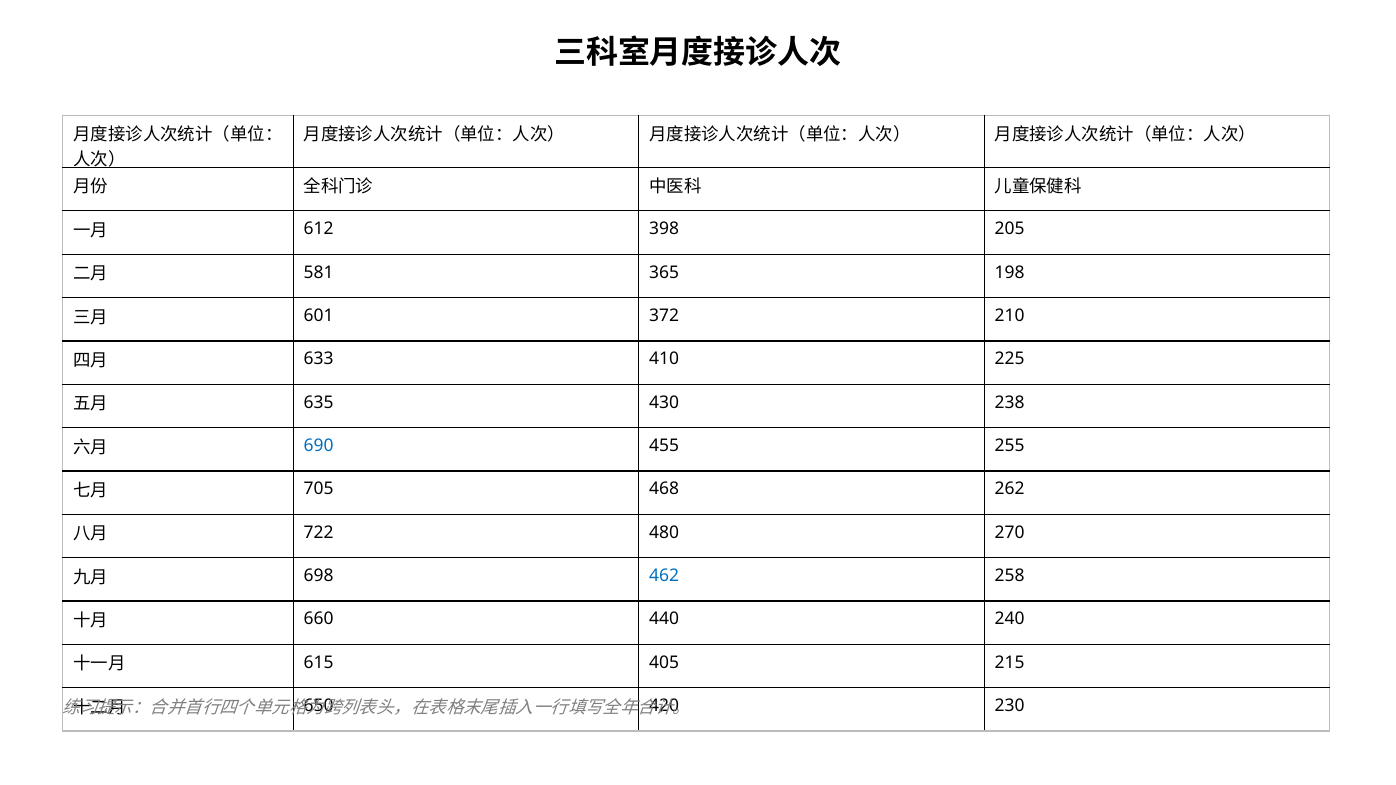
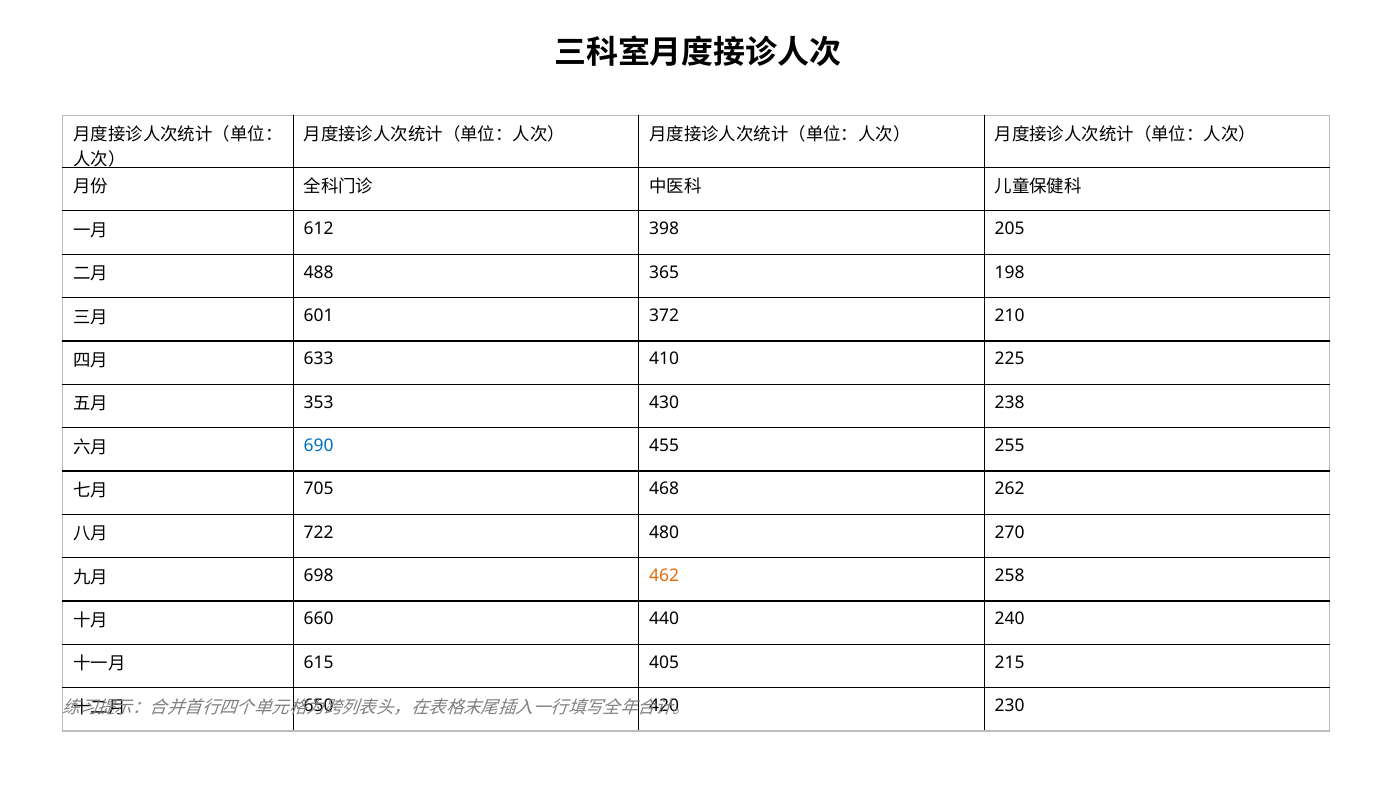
581: 581 -> 488 (319, 272)
635: 635 -> 353 (319, 403)
462 colour: blue -> orange (664, 576)
